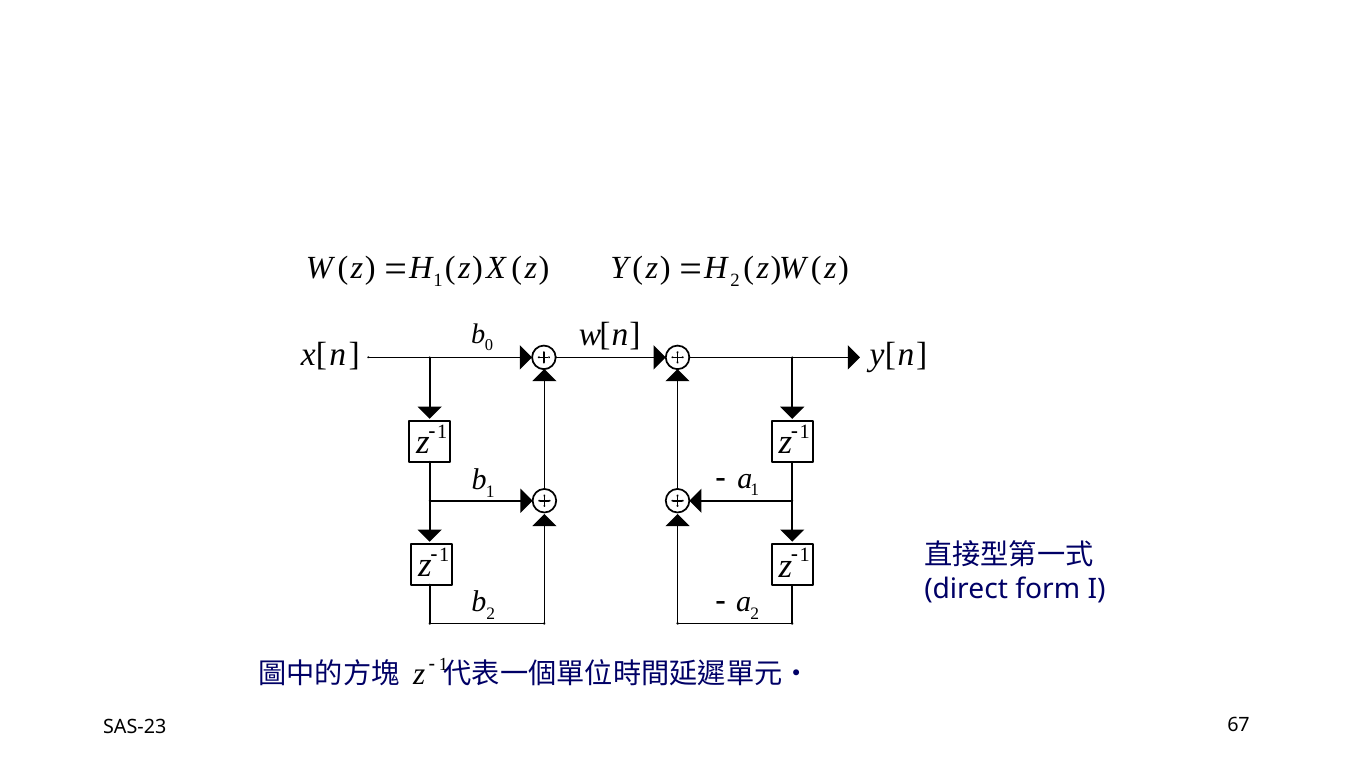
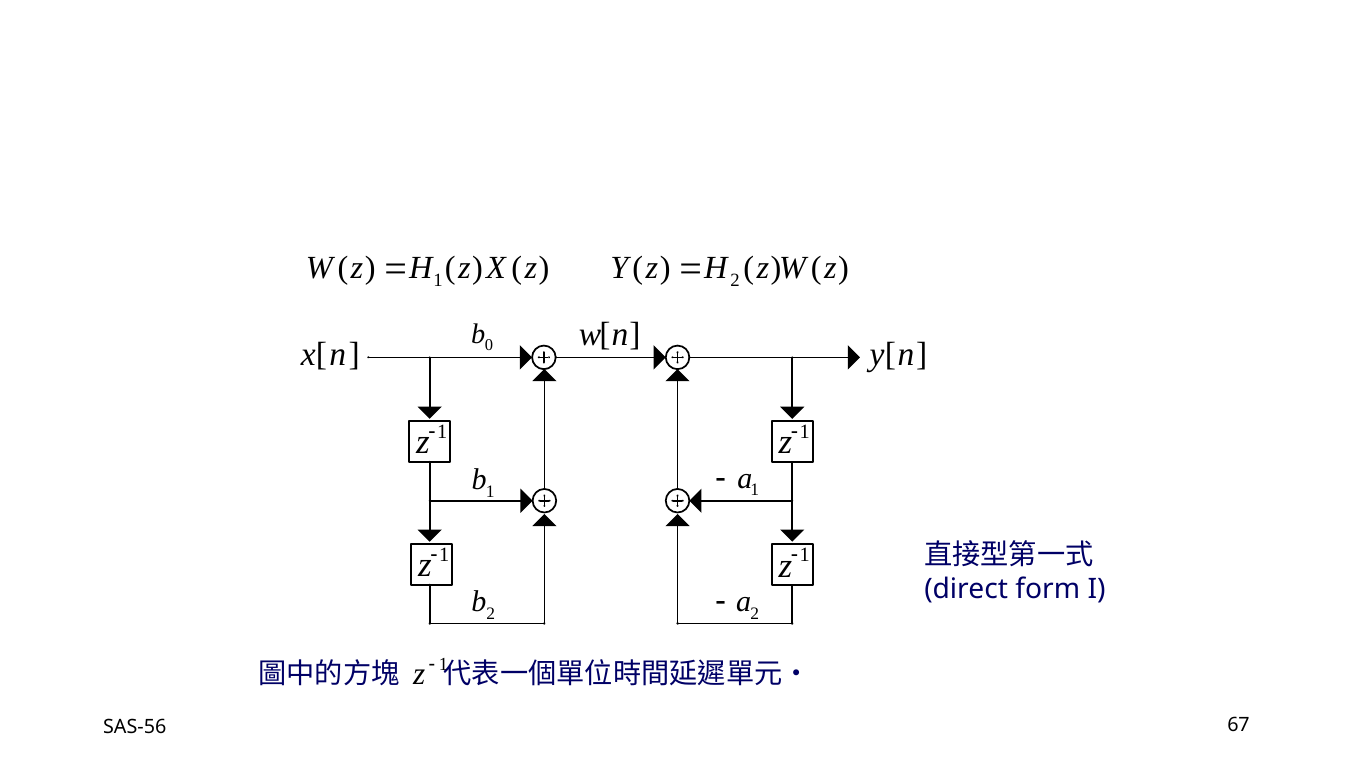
SAS-23: SAS-23 -> SAS-56 (135, 727)
